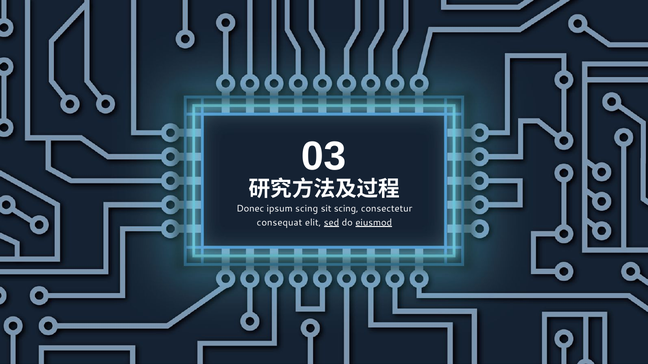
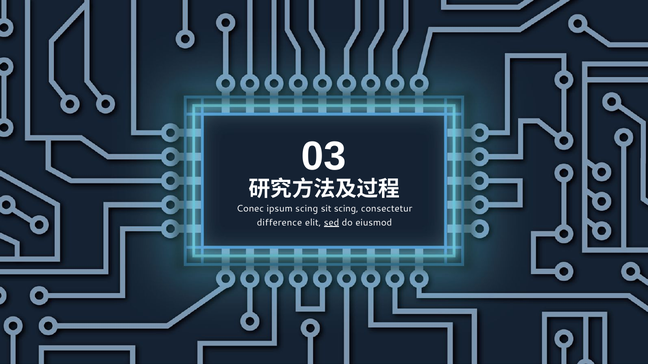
Donec: Donec -> Conec (250, 209)
consequat: consequat -> difference (279, 223)
eiusmod underline: present -> none (374, 223)
